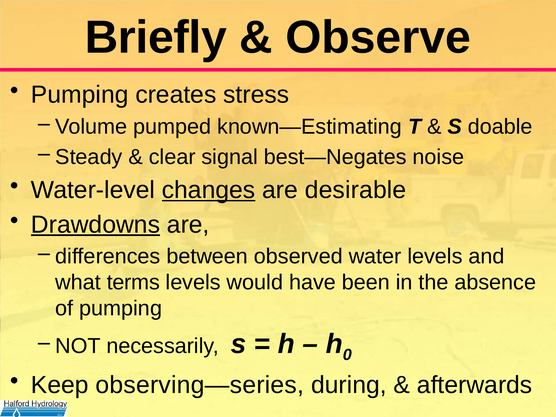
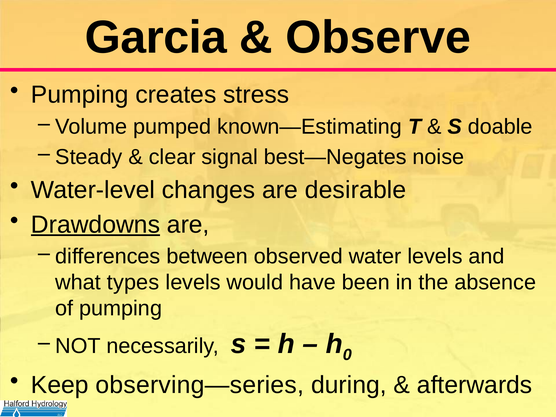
Briefly: Briefly -> Garcia (156, 37)
changes underline: present -> none (209, 190)
terms: terms -> types (133, 282)
